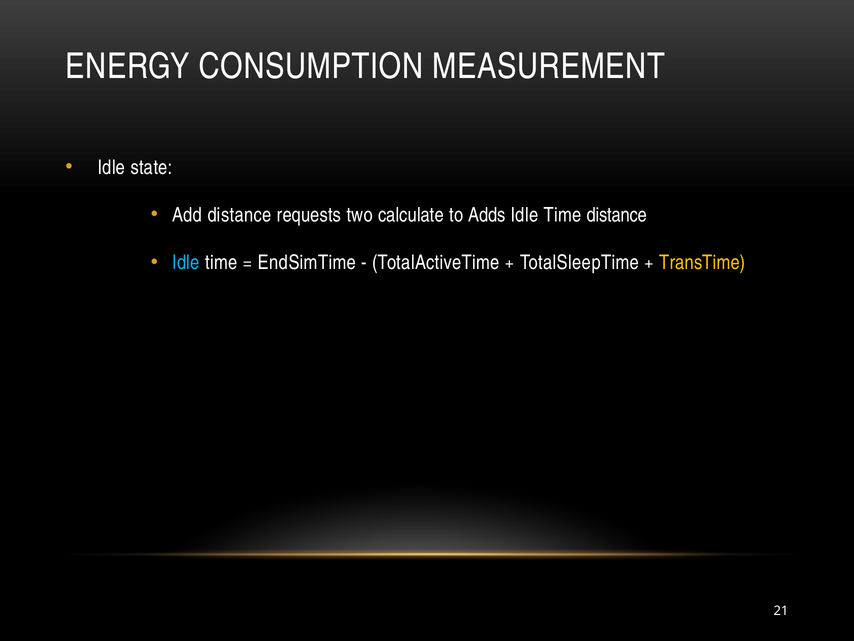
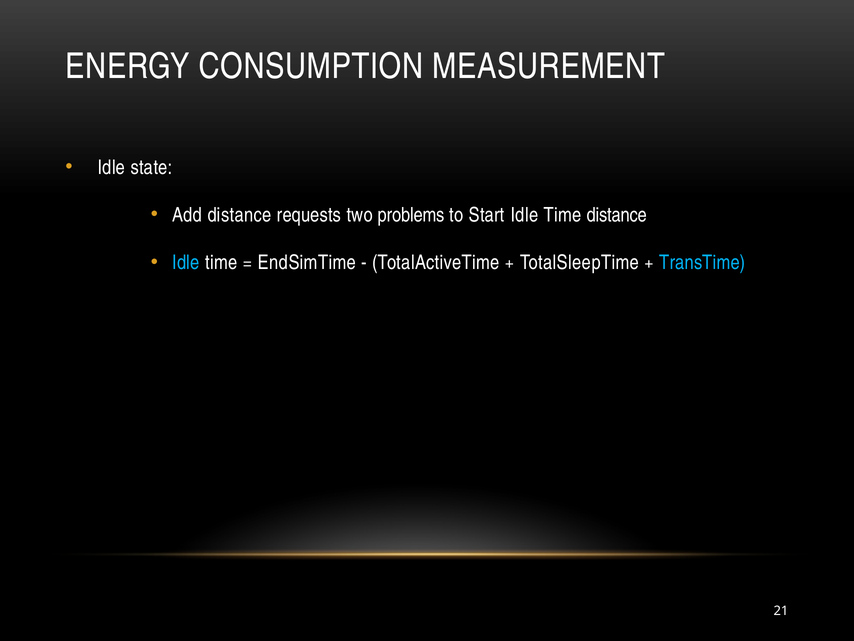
calculate: calculate -> problems (411, 215)
Adds: Adds -> Start (487, 215)
TransTime colour: yellow -> light blue (702, 262)
